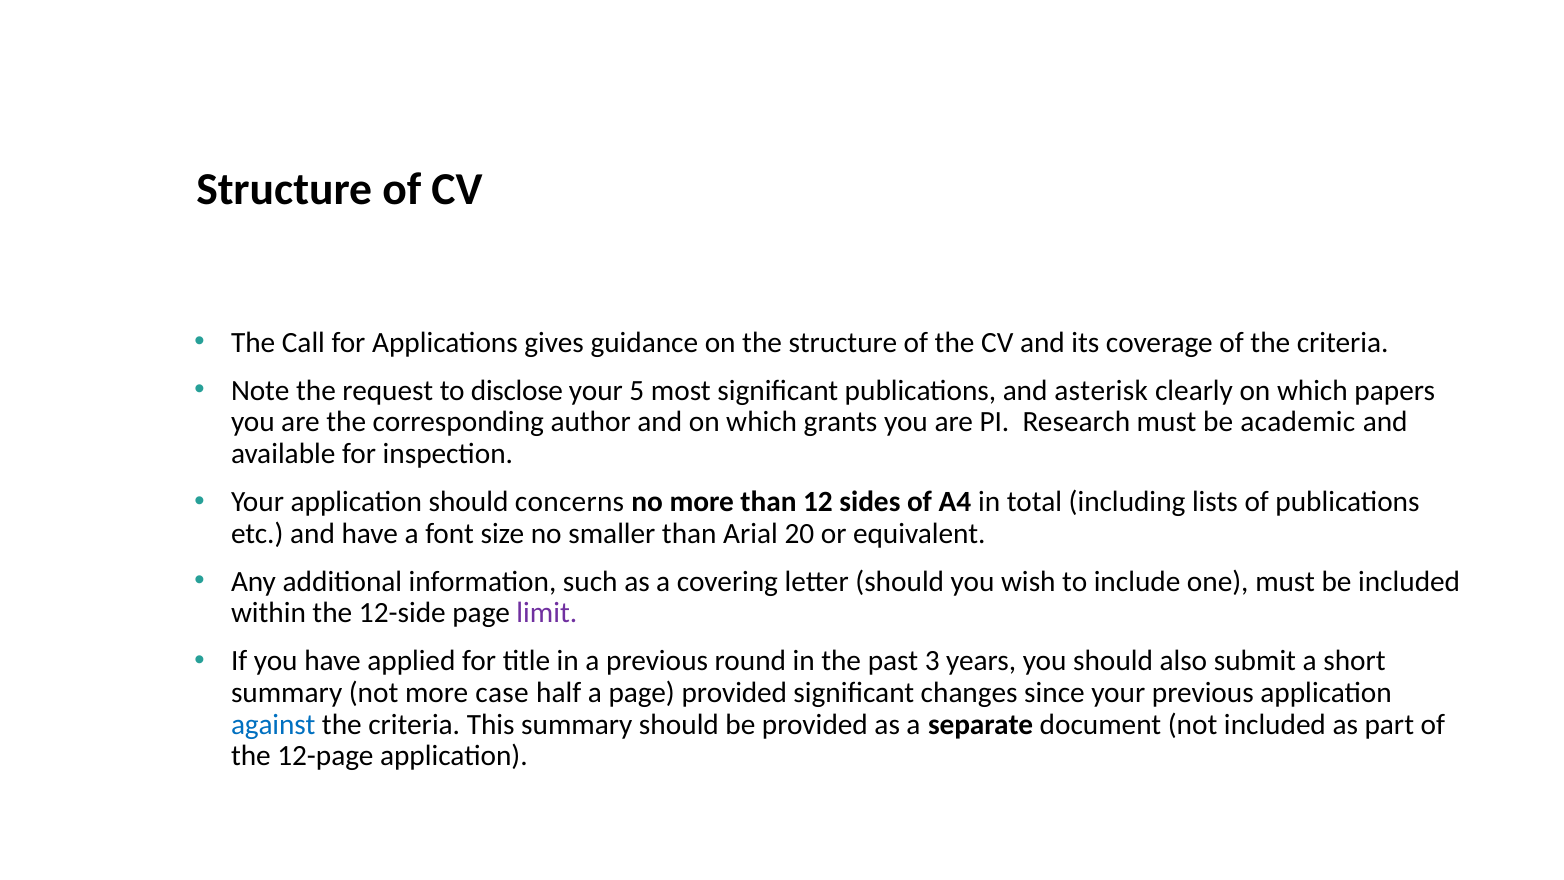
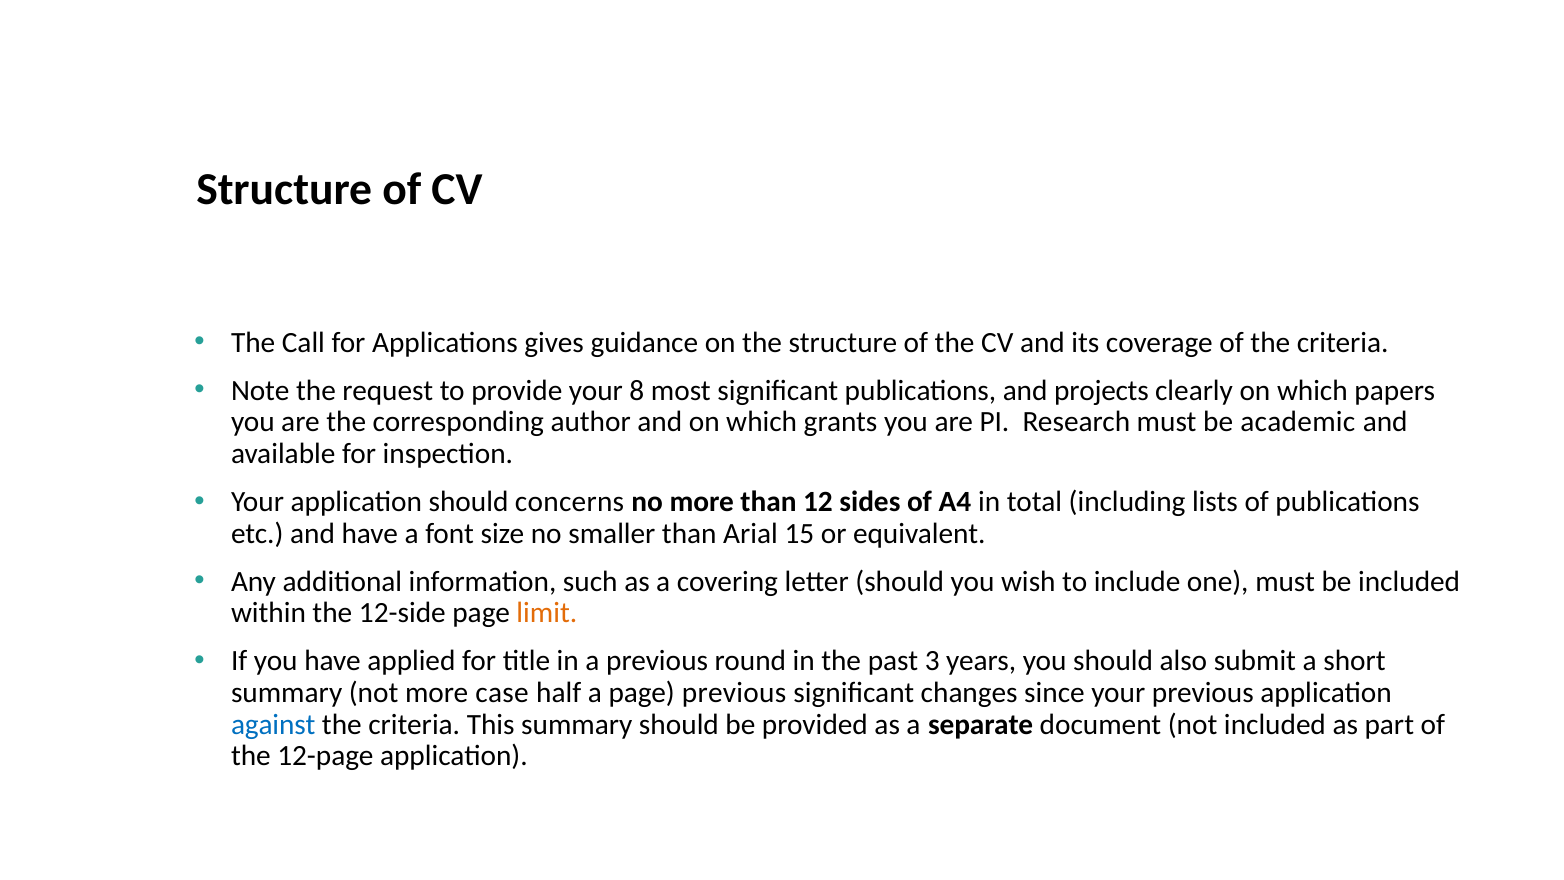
disclose: disclose -> provide (517, 390)
5: 5 -> 8 (637, 390)
asterisk: asterisk -> projects (1101, 390)
20: 20 -> 15 (799, 533)
limit colour: purple -> orange (547, 613)
page provided: provided -> previous (734, 693)
